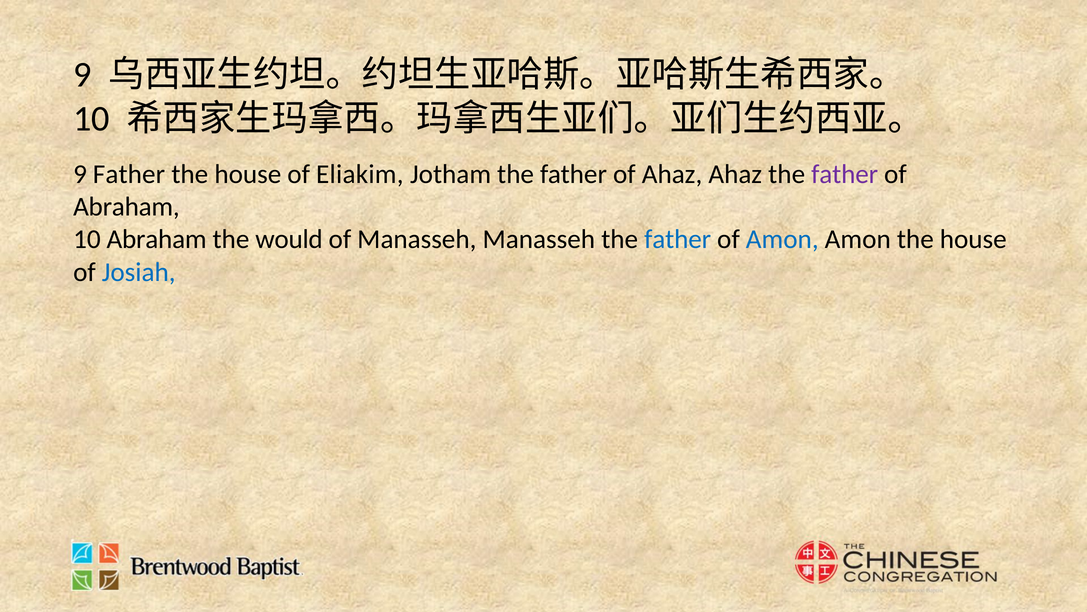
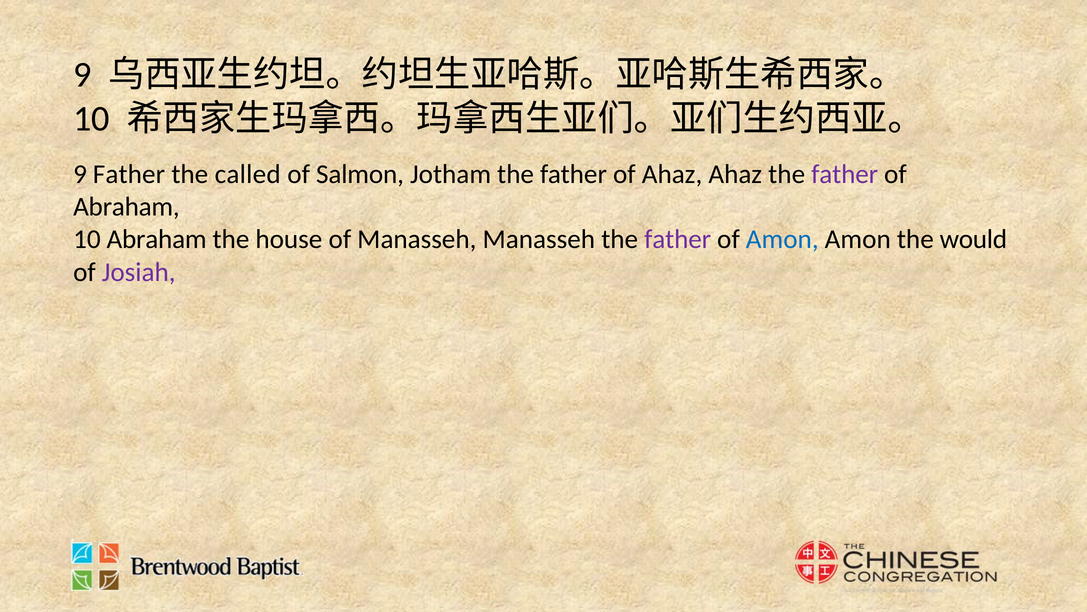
house: house -> called (248, 174)
Eliakim: Eliakim -> Salmon (360, 174)
would: would -> house (289, 239)
father colour: blue -> purple (678, 239)
Amon the house: house -> would (973, 239)
Josiah colour: blue -> purple (139, 272)
